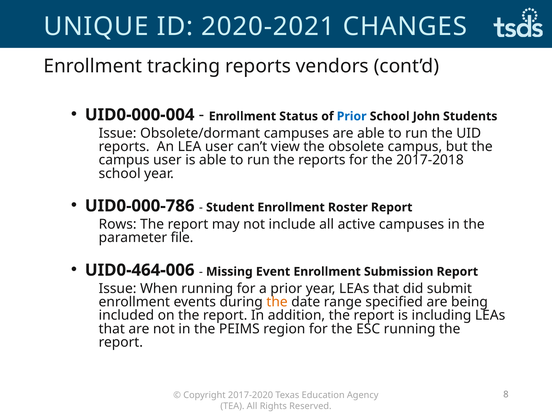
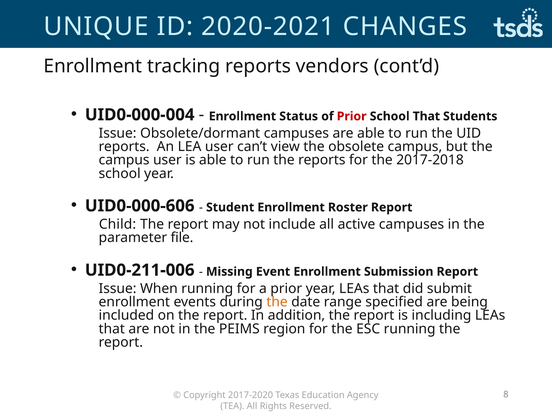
Prior colour: blue -> red (352, 116)
School John: John -> That (426, 116)
UID0-000-786: UID0-000-786 -> UID0-000-606 (140, 206)
Rows: Rows -> Child (118, 224)
UID0-464-006: UID0-464-006 -> UID0-211-006 (140, 270)
